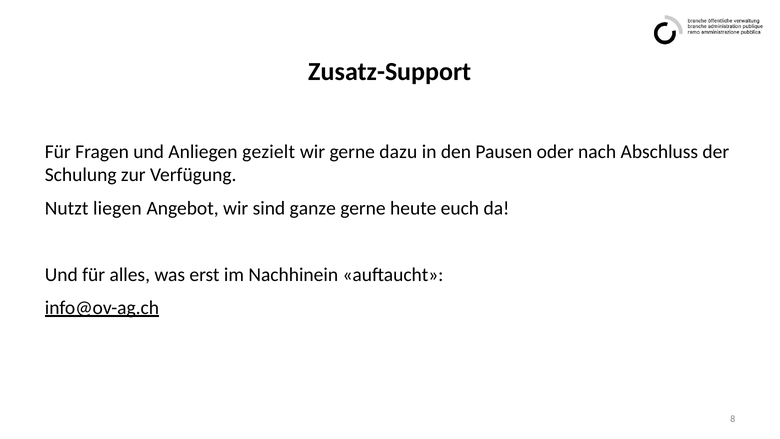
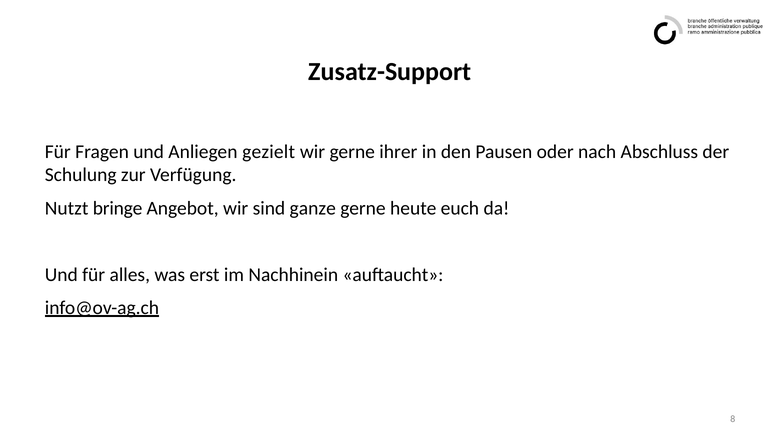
dazu: dazu -> ihrer (398, 152)
liegen: liegen -> bringe (118, 208)
